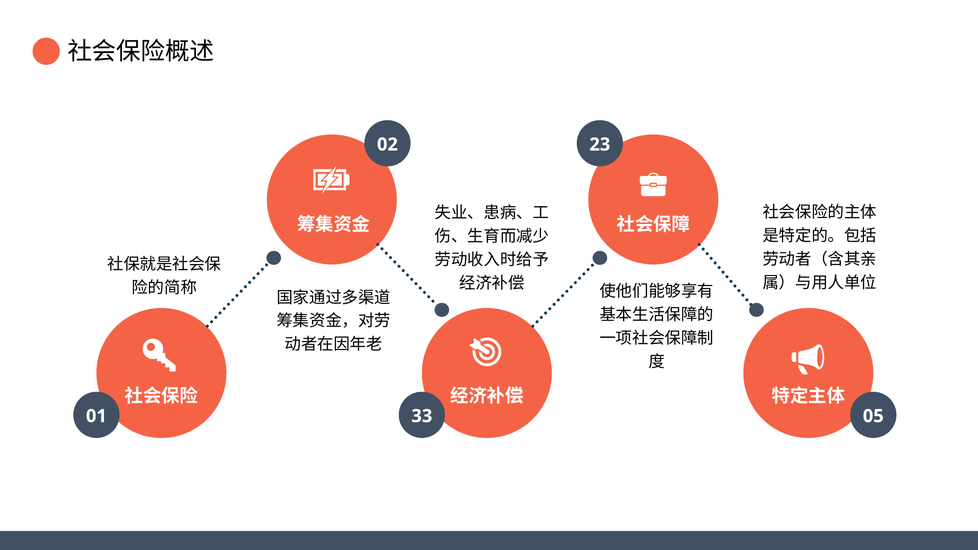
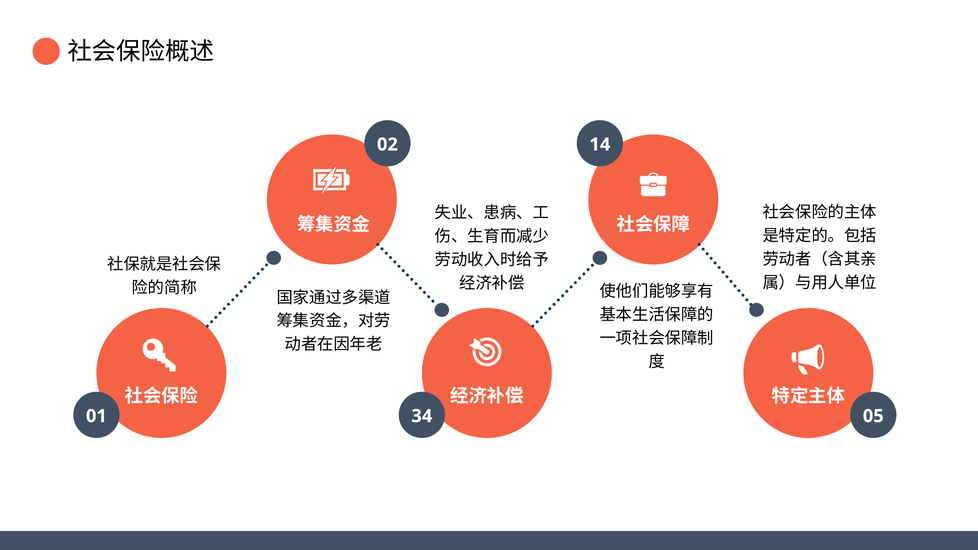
23: 23 -> 14 (600, 145)
33: 33 -> 34 (422, 416)
